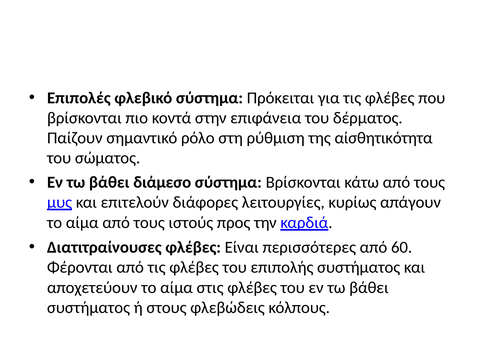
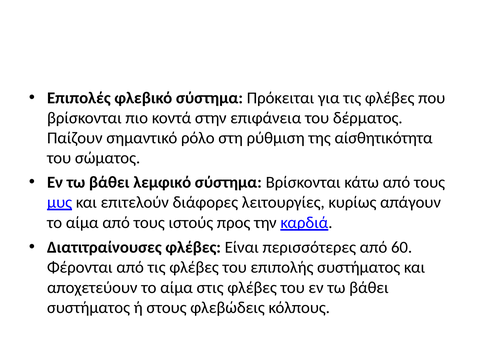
διάμεσο: διάμεσο -> λεμφικό (162, 183)
